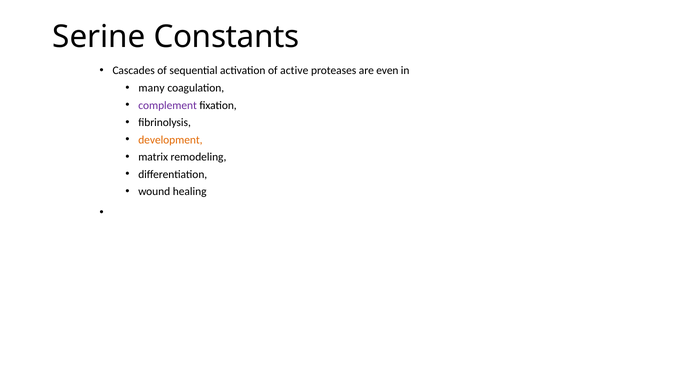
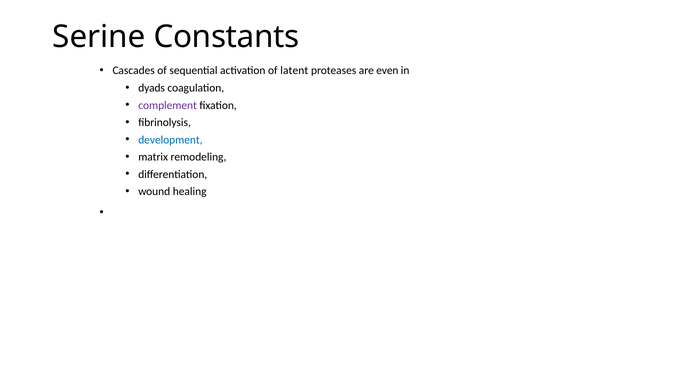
active: active -> latent (294, 71)
many: many -> dyads (152, 88)
development colour: orange -> blue (170, 140)
